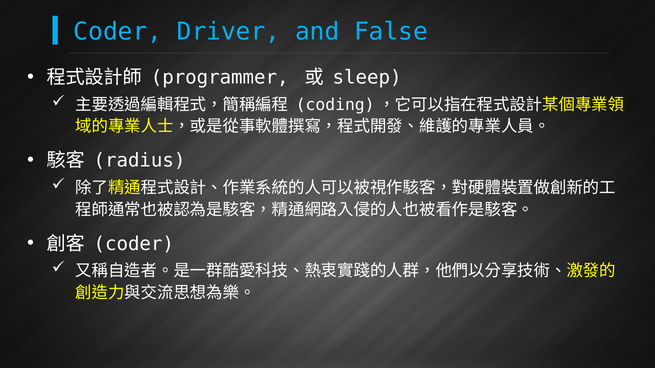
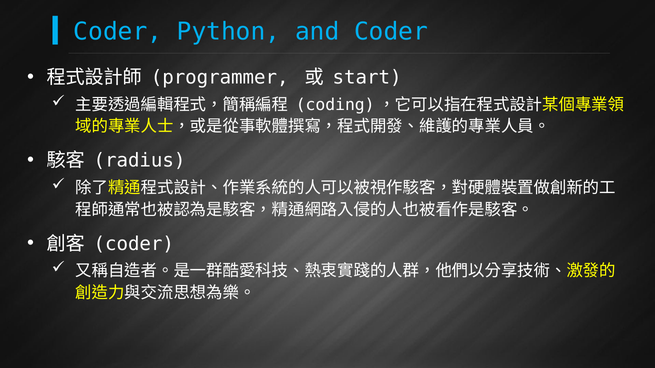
Driver: Driver -> Python (229, 32)
and False: False -> Coder (391, 32)
sleep: sleep -> start (367, 78)
